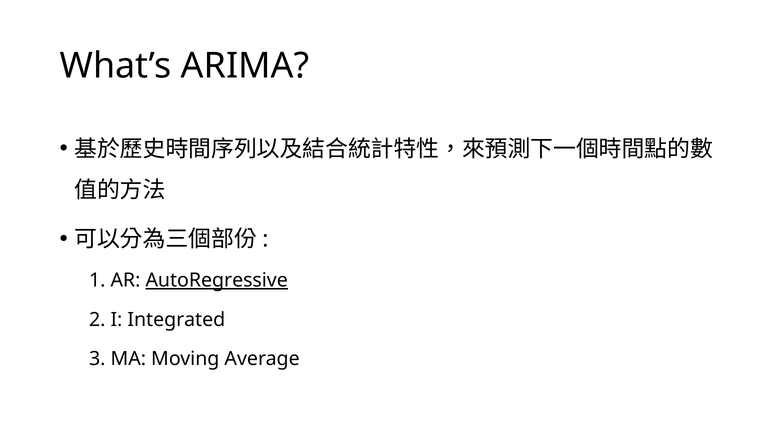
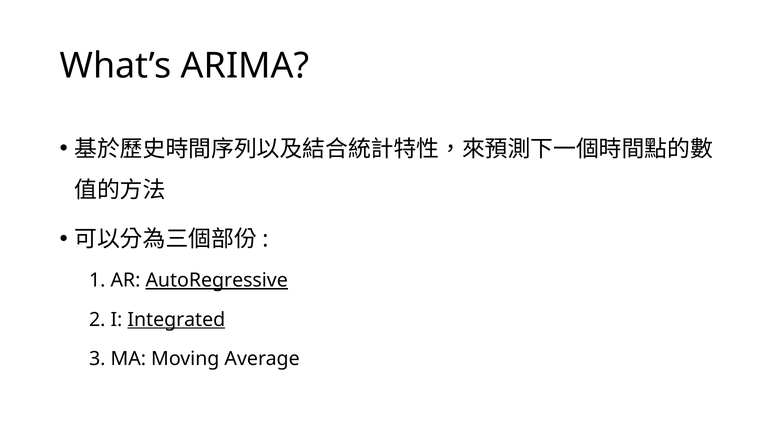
Integrated underline: none -> present (176, 320)
